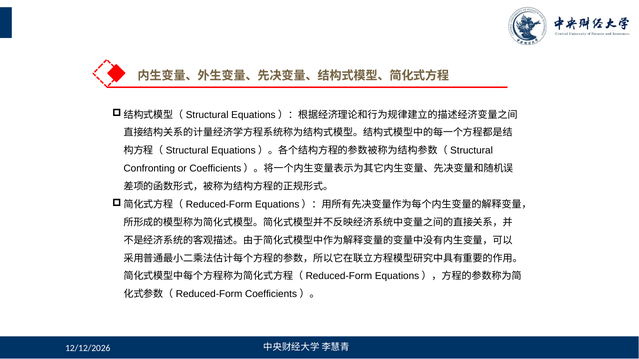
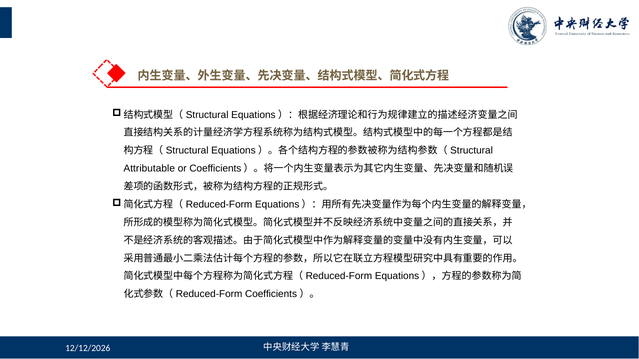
Confronting: Confronting -> Attributable (149, 169)
